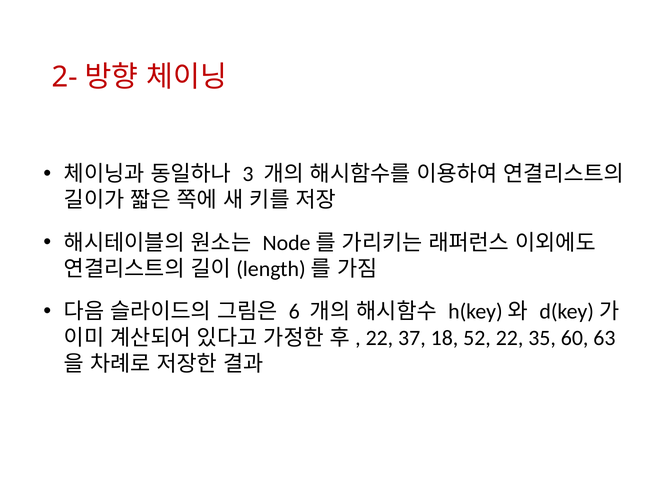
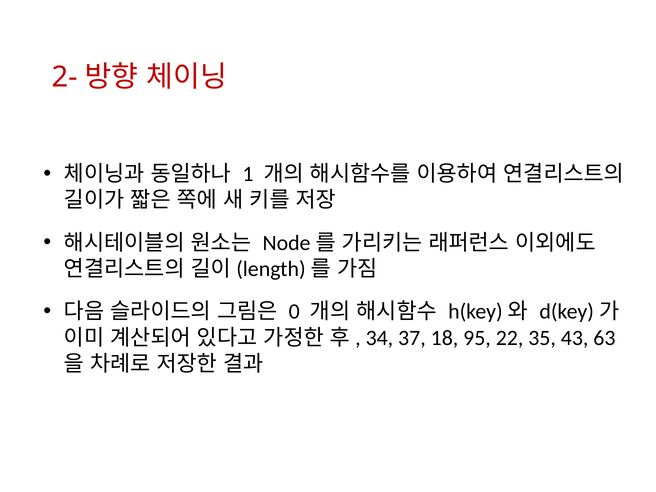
3: 3 -> 1 (248, 174)
6: 6 -> 0 (294, 312)
22: 22 -> 34 (379, 338)
52: 52 -> 95 (477, 338)
60: 60 -> 43 (575, 338)
